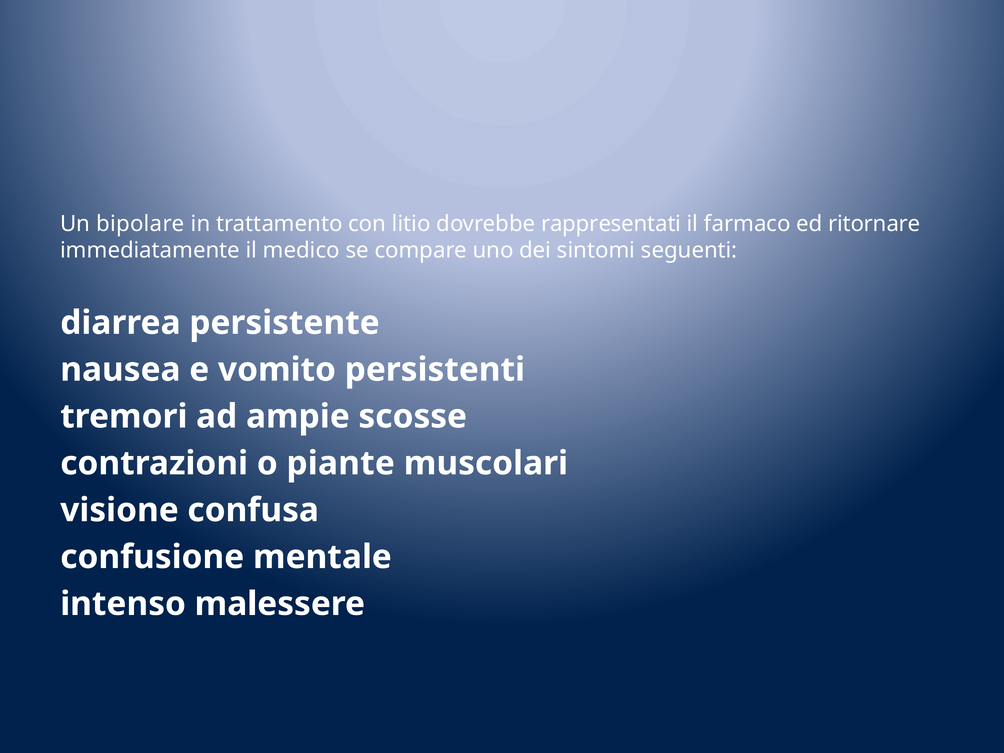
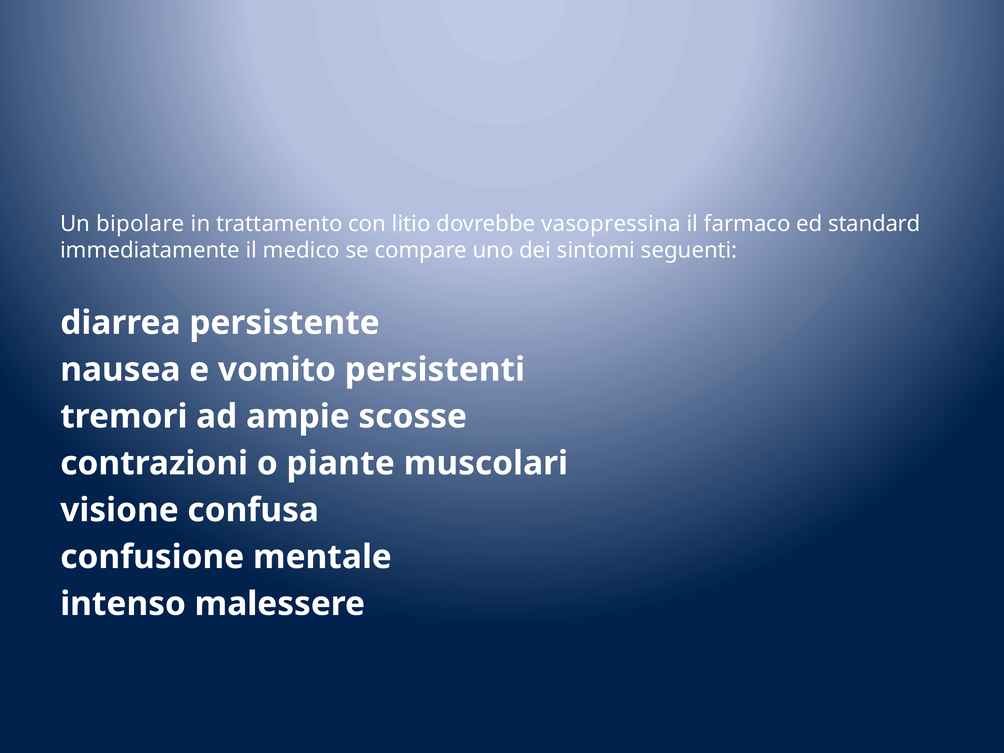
rappresentati: rappresentati -> vasopressina (611, 224)
ritornare: ritornare -> standard (874, 224)
